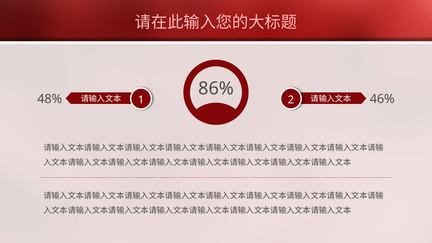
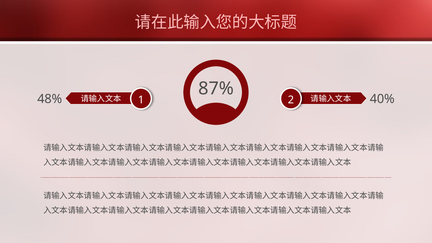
86%: 86% -> 87% (216, 89)
46%: 46% -> 40% (382, 99)
